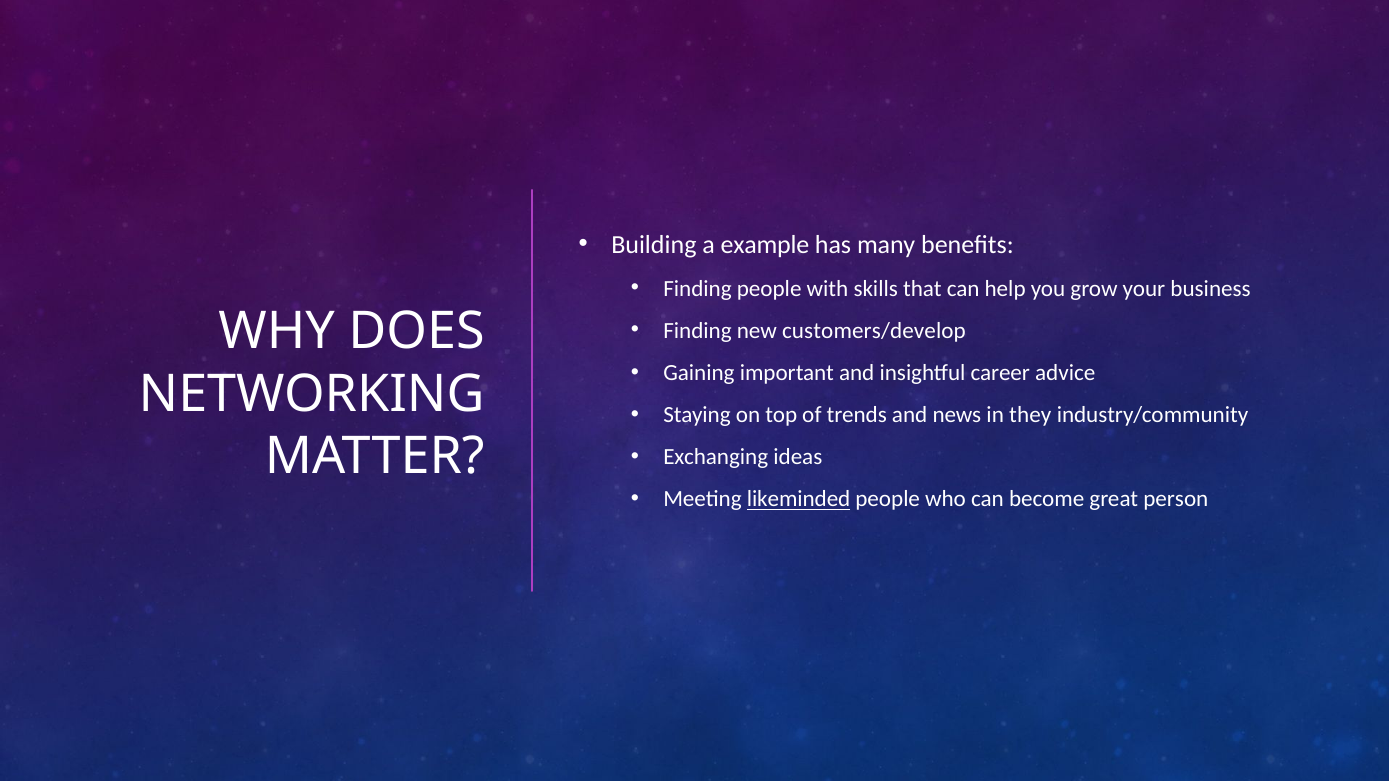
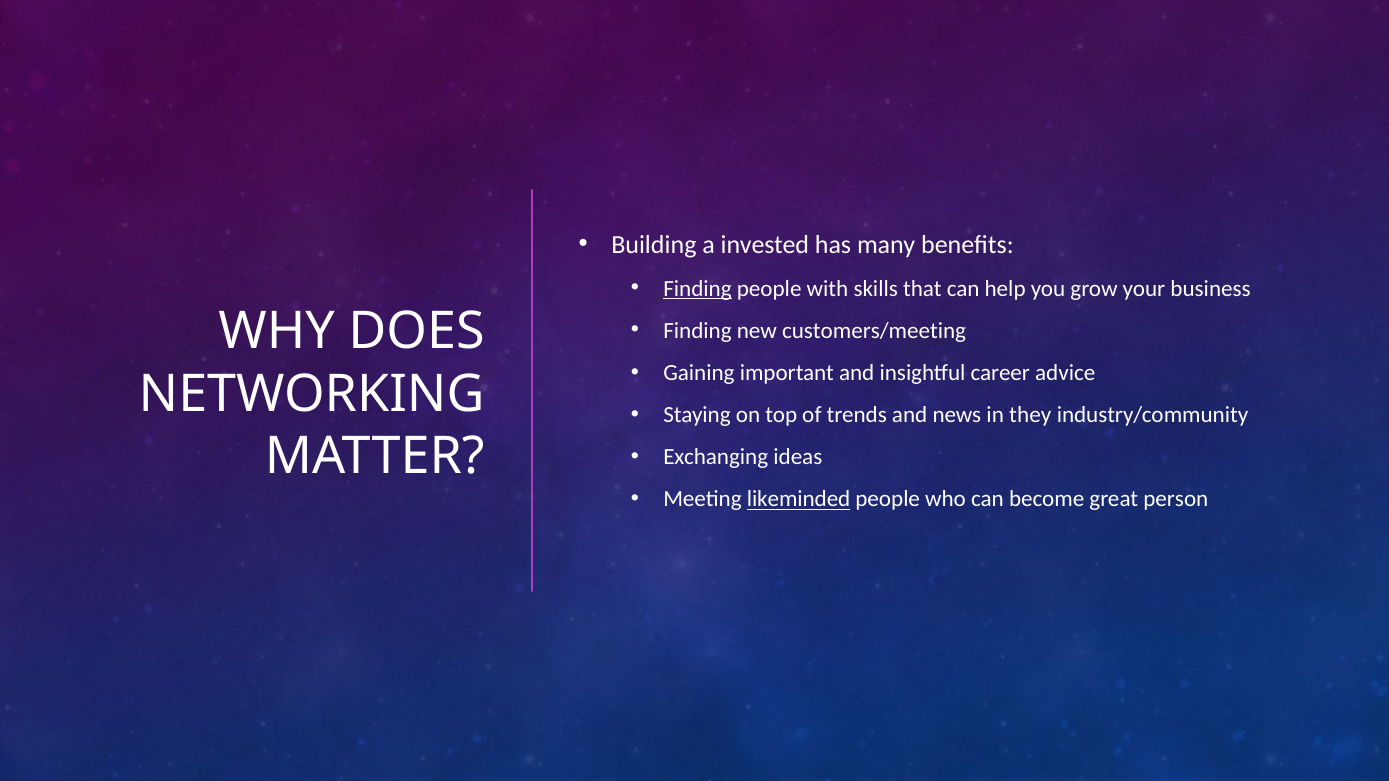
example: example -> invested (765, 245)
Finding underline: none -> present (698, 288)
customers/develop: customers/develop -> customers/meeting (874, 331)
